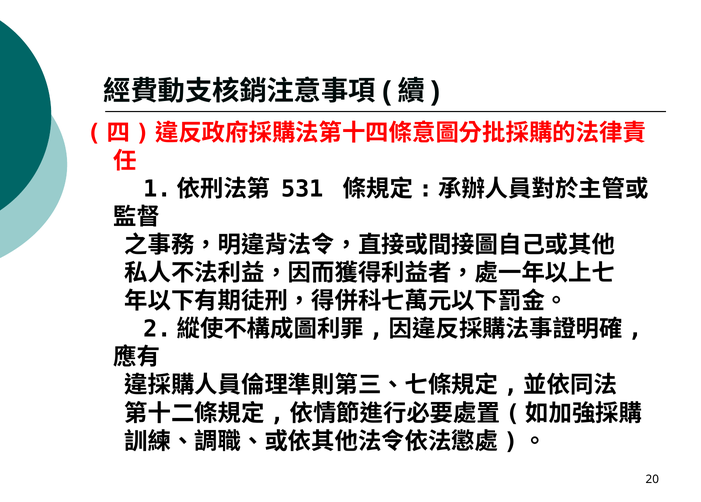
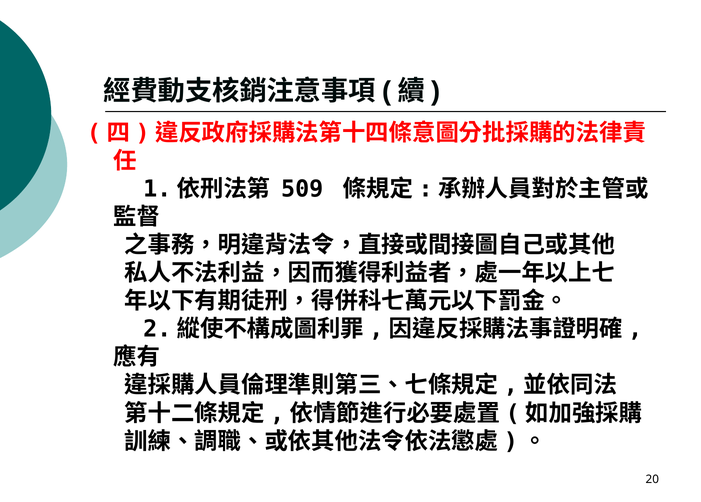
531: 531 -> 509 (302, 189)
